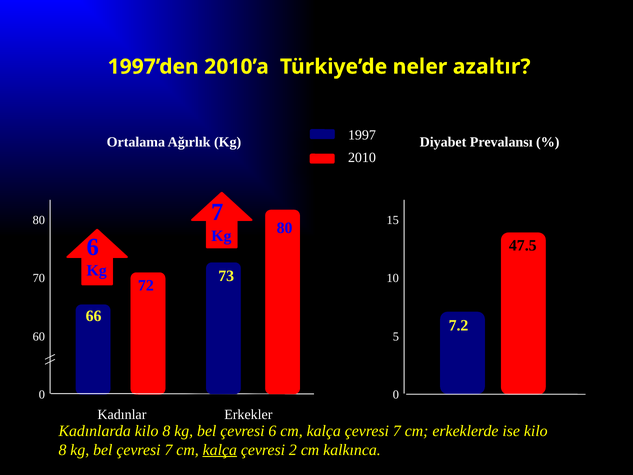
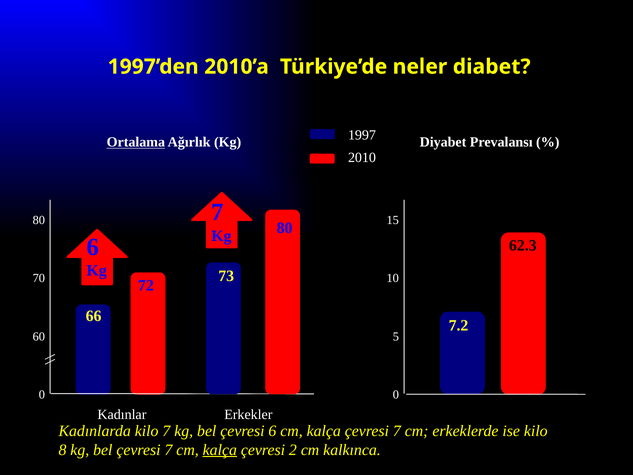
azaltır: azaltır -> diabet (492, 67)
Ortalama underline: none -> present (136, 142)
47.5: 47.5 -> 62.3 (523, 245)
Kadınlarda kilo 8: 8 -> 7 (166, 431)
